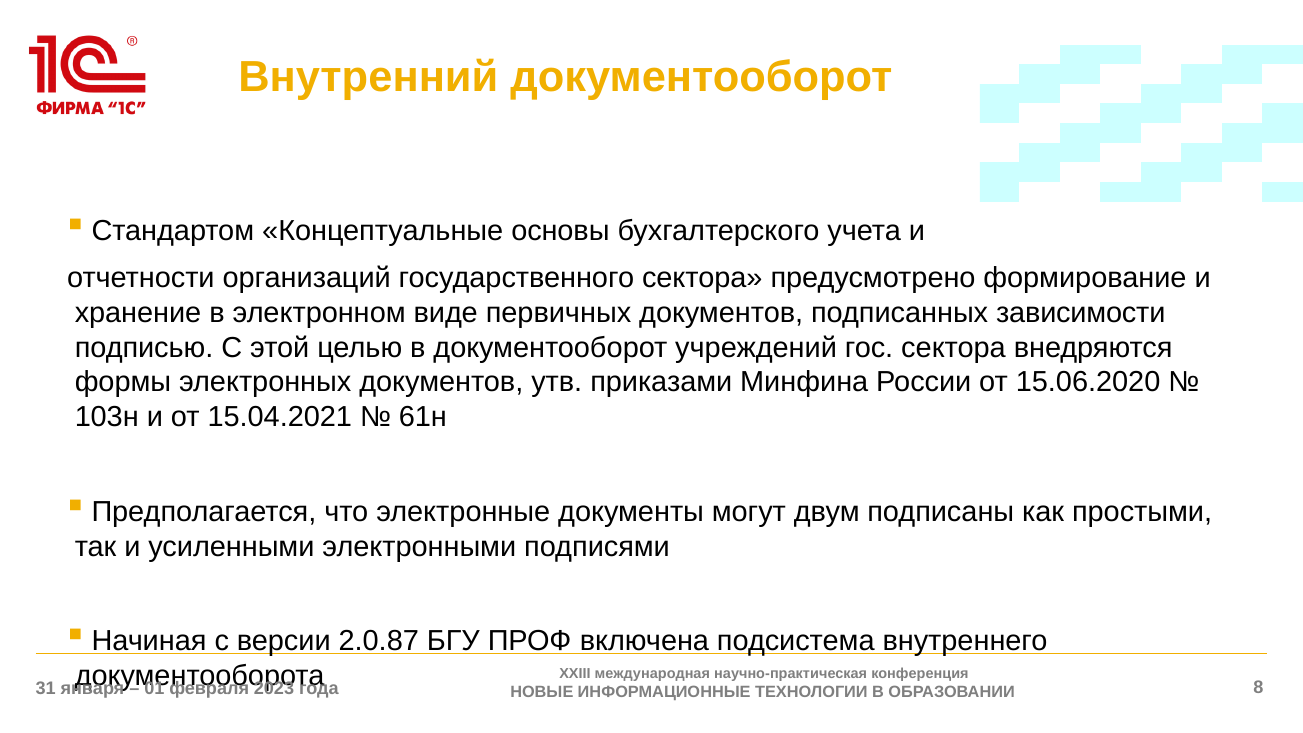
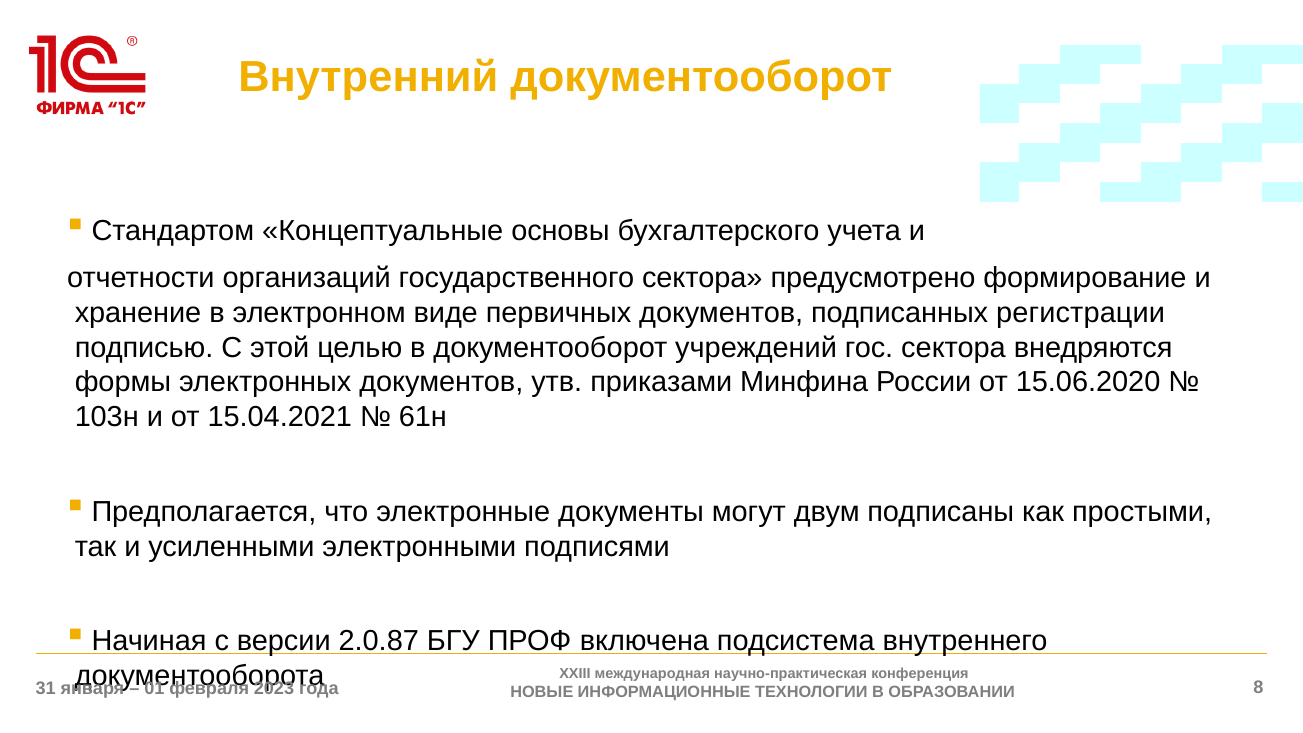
зависимости: зависимости -> регистрации (1081, 313)
